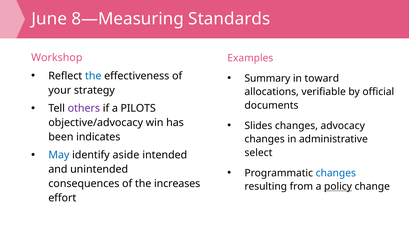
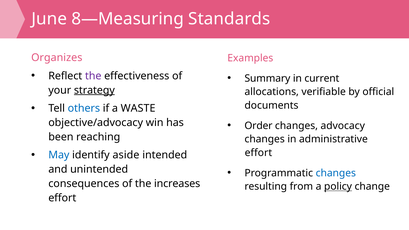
Workshop: Workshop -> Organizes (57, 58)
the colour: blue -> purple (93, 76)
toward: toward -> current (322, 78)
strategy underline: none -> present (94, 90)
others colour: purple -> blue (84, 108)
PILOTS: PILOTS -> WASTE (138, 108)
Slides: Slides -> Order (258, 126)
indicates: indicates -> reaching (98, 137)
select: select -> effort (258, 153)
